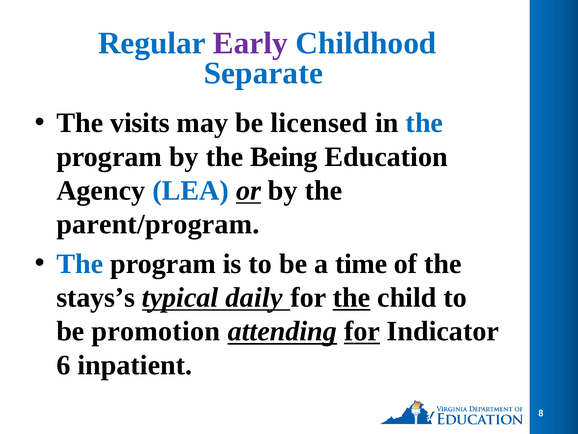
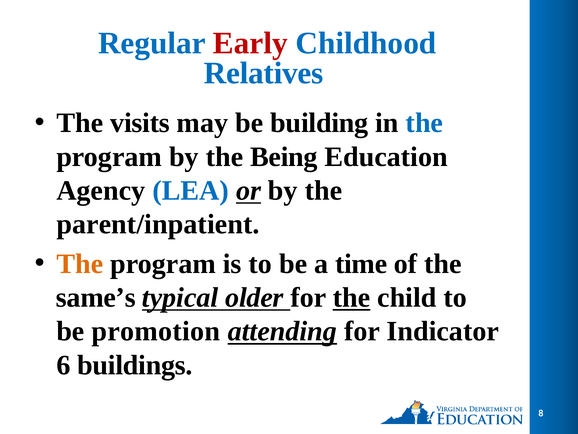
Early colour: purple -> red (250, 43)
Separate: Separate -> Relatives (264, 73)
licensed: licensed -> building (319, 123)
parent/program: parent/program -> parent/inpatient (158, 224)
The colour: blue -> orange (80, 264)
stays’s: stays’s -> same’s (96, 297)
daily: daily -> older (254, 297)
for underline: present -> none (362, 331)
inpatient: inpatient -> buildings (135, 365)
